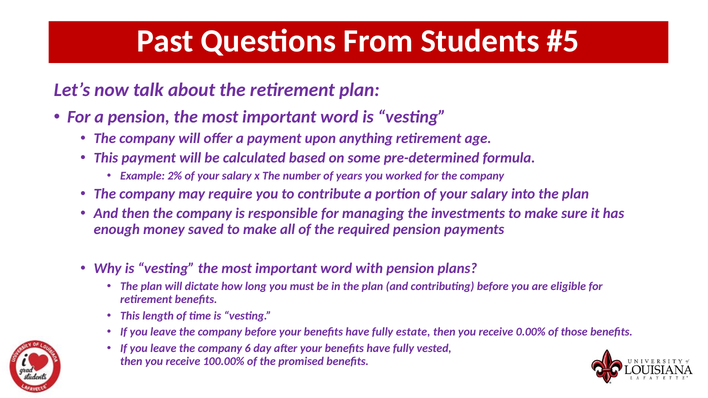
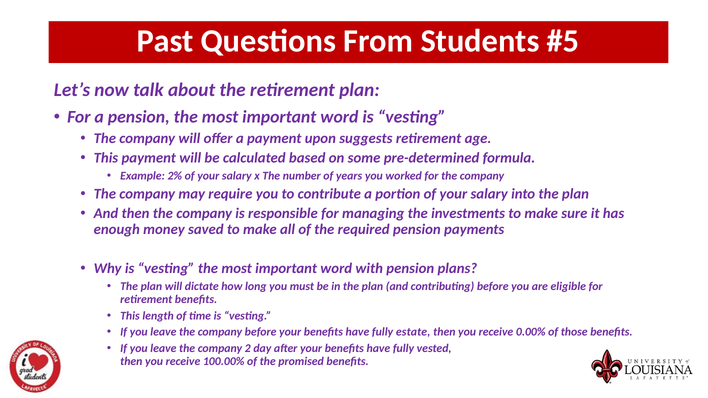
anything: anything -> suggests (366, 138)
6: 6 -> 2 (248, 349)
